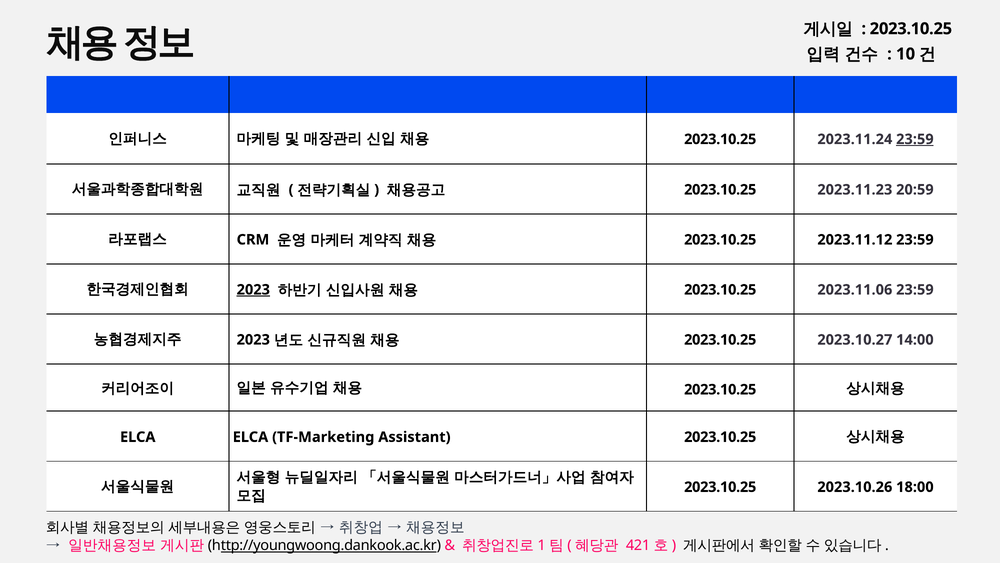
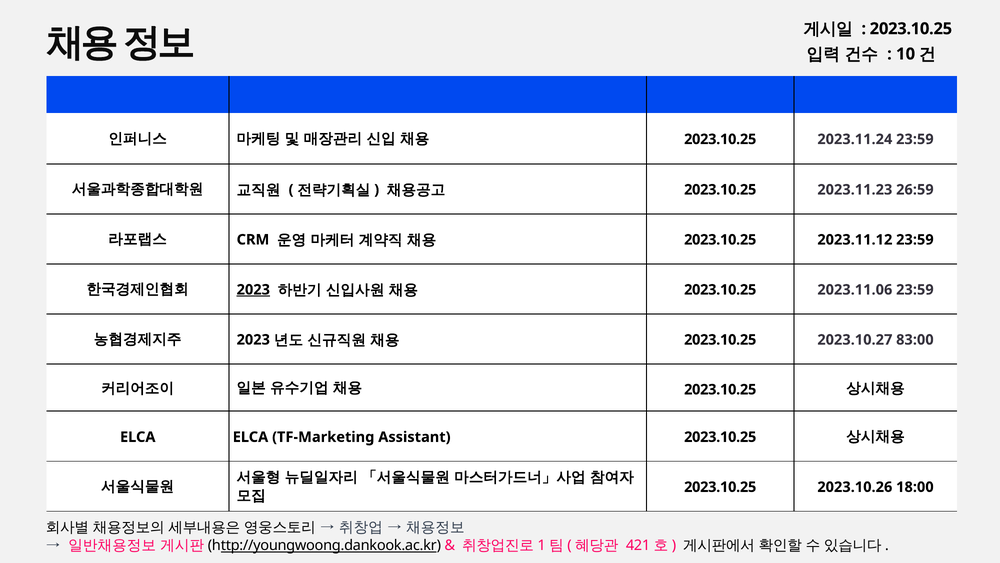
23:59 underline: present -> none (915, 139)
20:59: 20:59 -> 26:59 (915, 190)
14:00: 14:00 -> 83:00 (915, 340)
